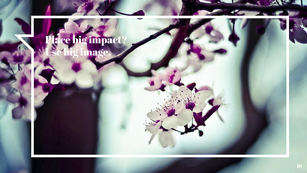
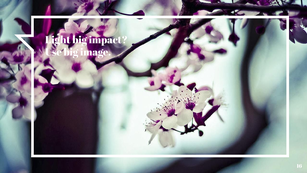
Place: Place -> Light (58, 40)
